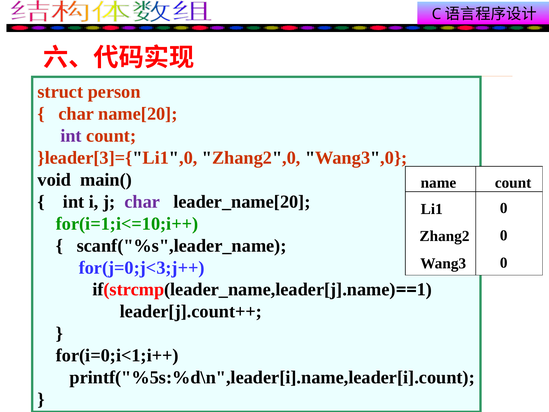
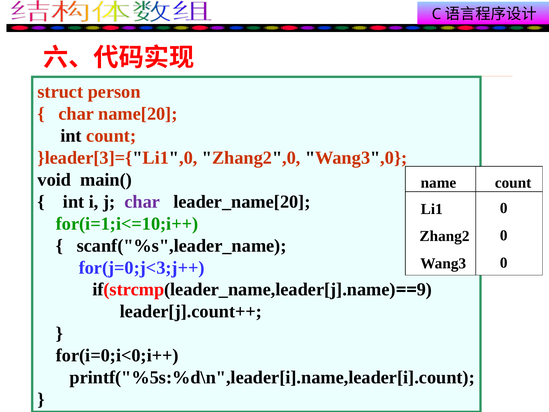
int colour: purple -> black (71, 136)
1: 1 -> 9 (424, 289)
for(i=0;i<1;i++: for(i=0;i<1;i++ -> for(i=0;i<0;i++ (117, 355)
